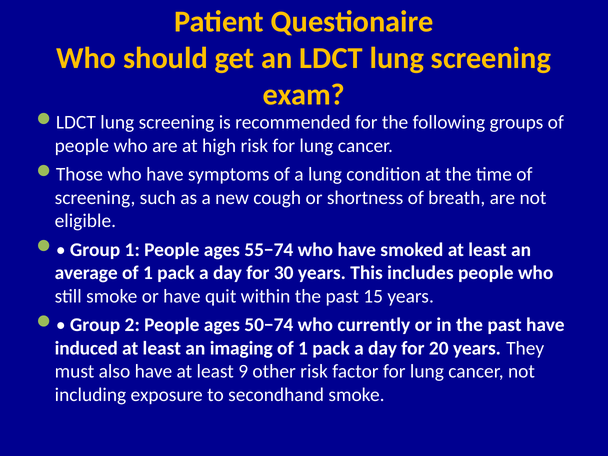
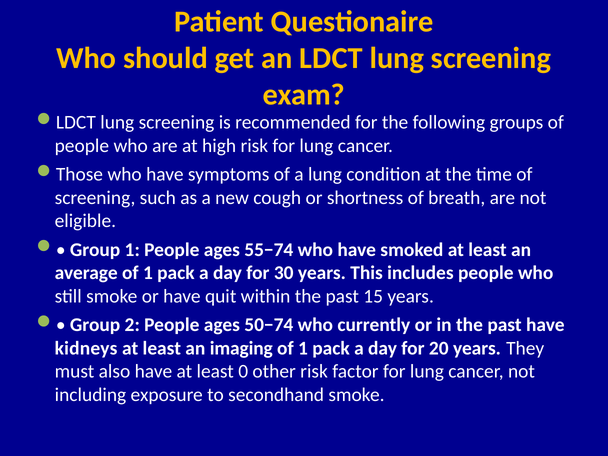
induced: induced -> kidneys (86, 348)
9: 9 -> 0 (243, 372)
